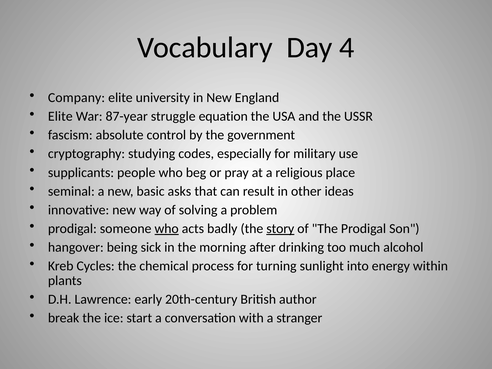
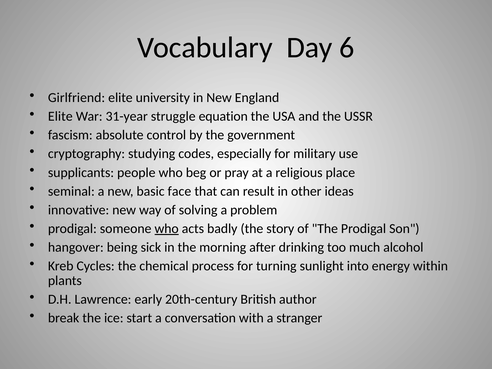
4: 4 -> 6 (347, 48)
Company: Company -> Girlfriend (77, 98)
87-year: 87-year -> 31-year (127, 116)
asks: asks -> face (179, 191)
story underline: present -> none (280, 229)
